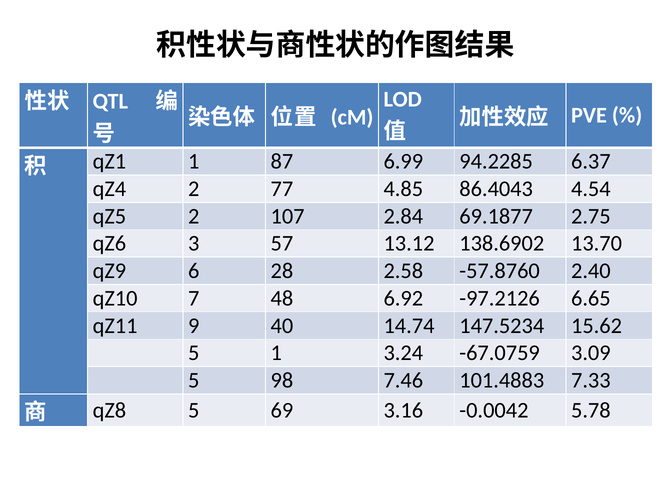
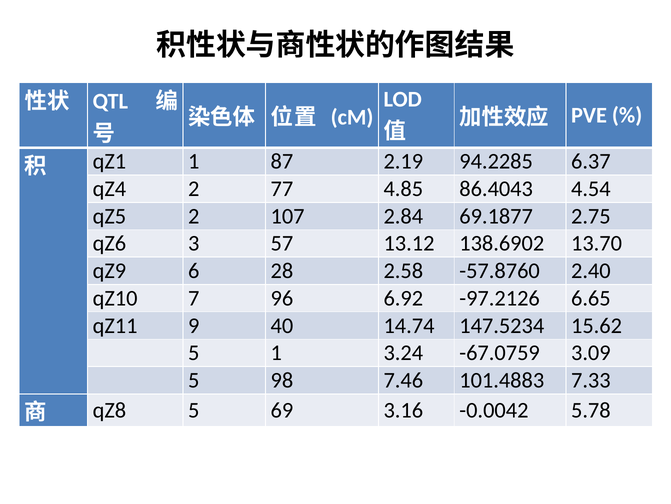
6.99: 6.99 -> 2.19 (403, 161)
48: 48 -> 96 (282, 298)
